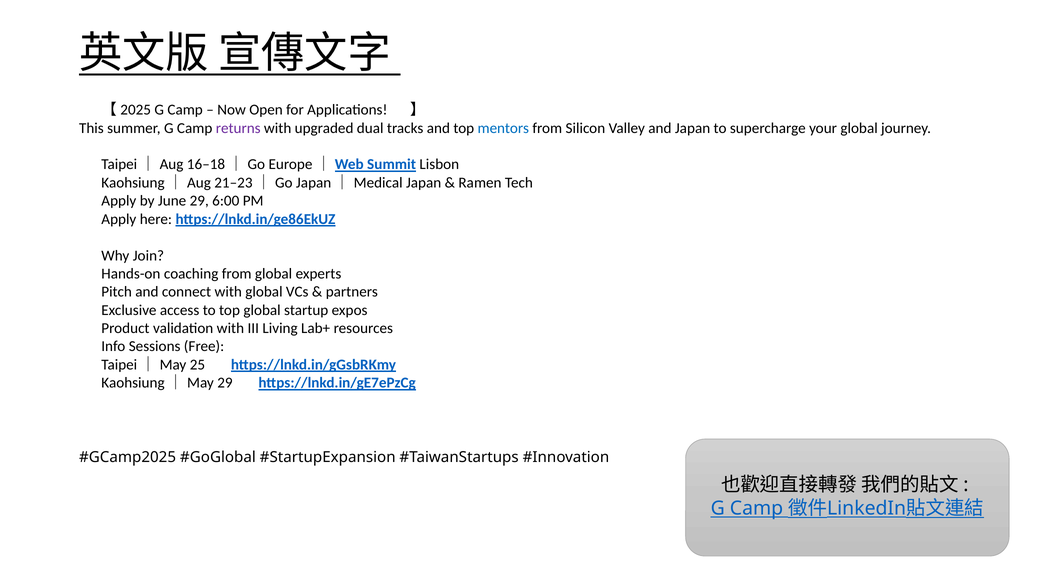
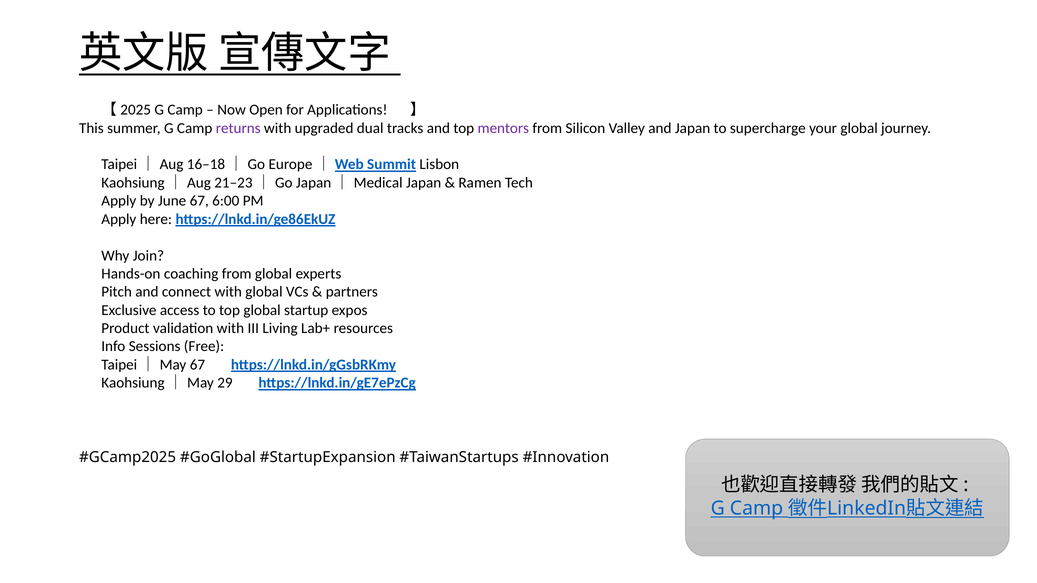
mentors colour: blue -> purple (503, 128)
June 29: 29 -> 67 (199, 201)
25: 25 -> 67 (197, 365)
